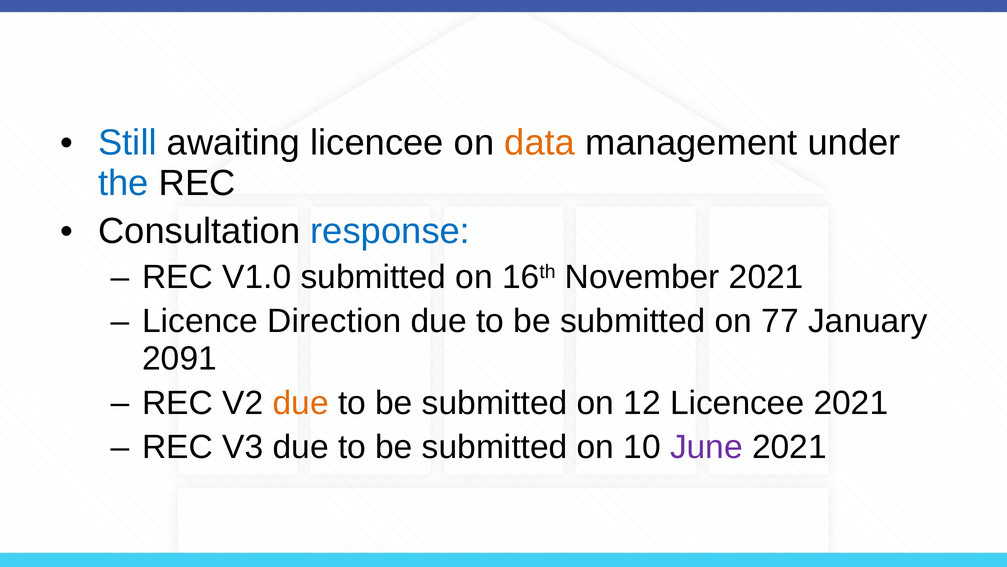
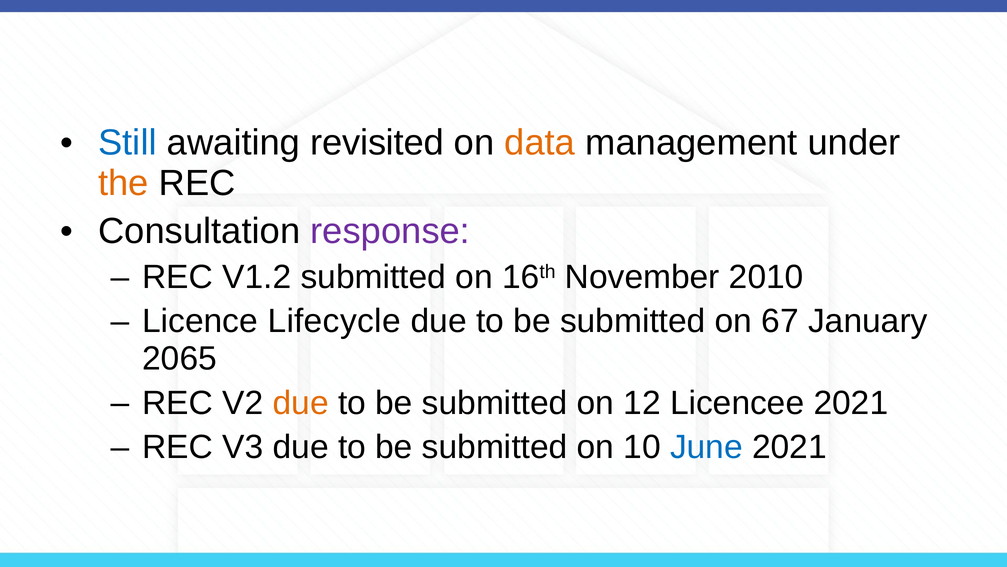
awaiting licencee: licencee -> revisited (377, 143)
the colour: blue -> orange (123, 183)
response colour: blue -> purple (390, 231)
V1.0: V1.0 -> V1.2 (257, 277)
November 2021: 2021 -> 2010 (766, 277)
Direction: Direction -> Lifecycle (334, 321)
77: 77 -> 67 (780, 321)
2091: 2091 -> 2065 (180, 358)
June colour: purple -> blue (706, 447)
